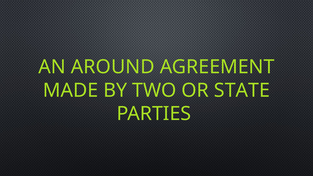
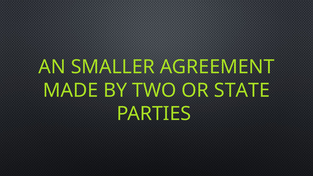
AROUND: AROUND -> SMALLER (113, 67)
